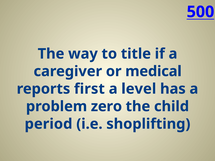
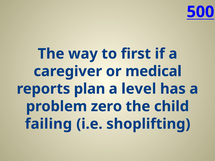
title: title -> first (136, 54)
first: first -> plan (90, 89)
period: period -> failing (48, 124)
